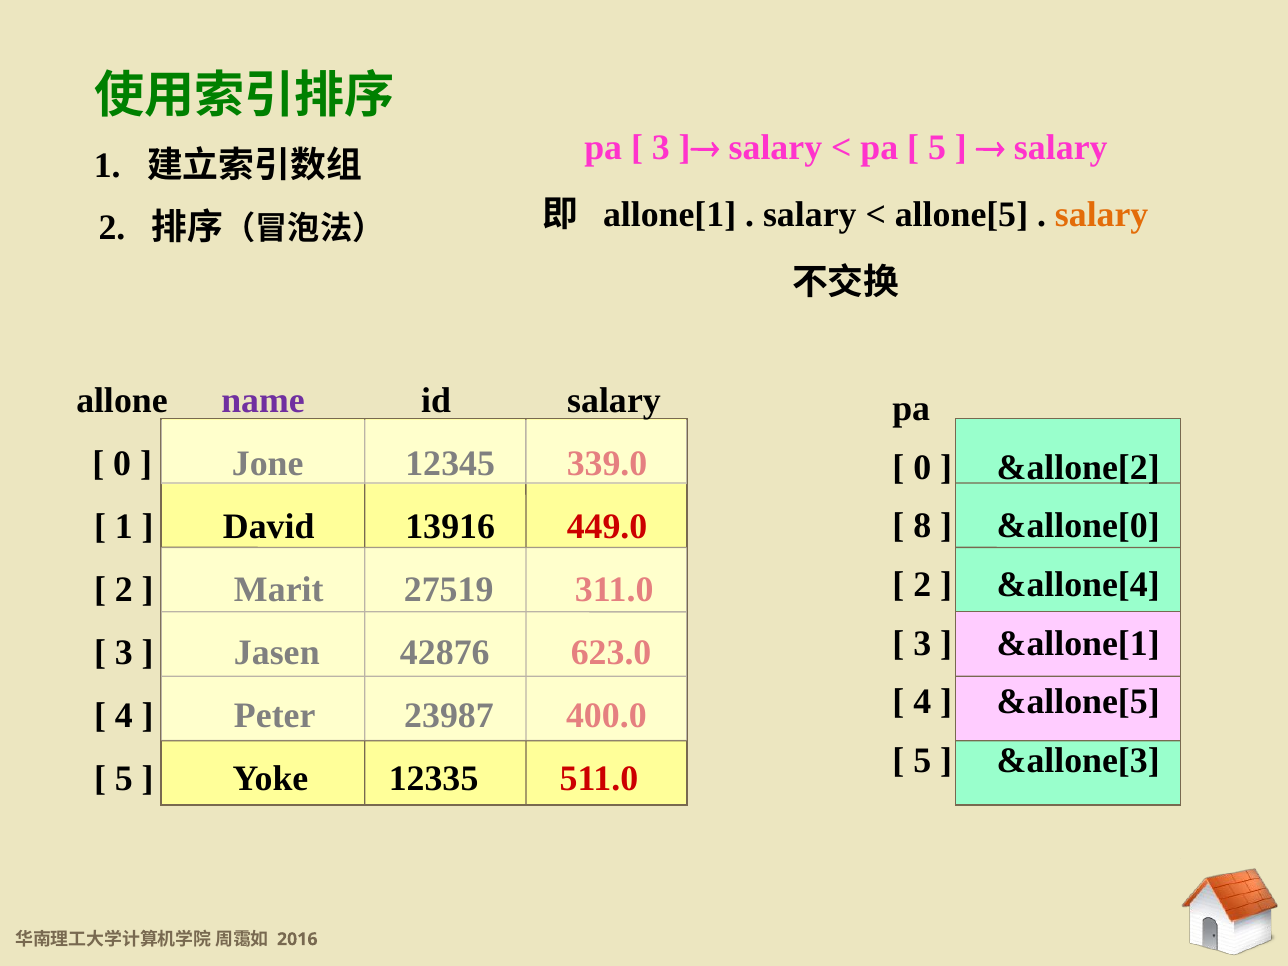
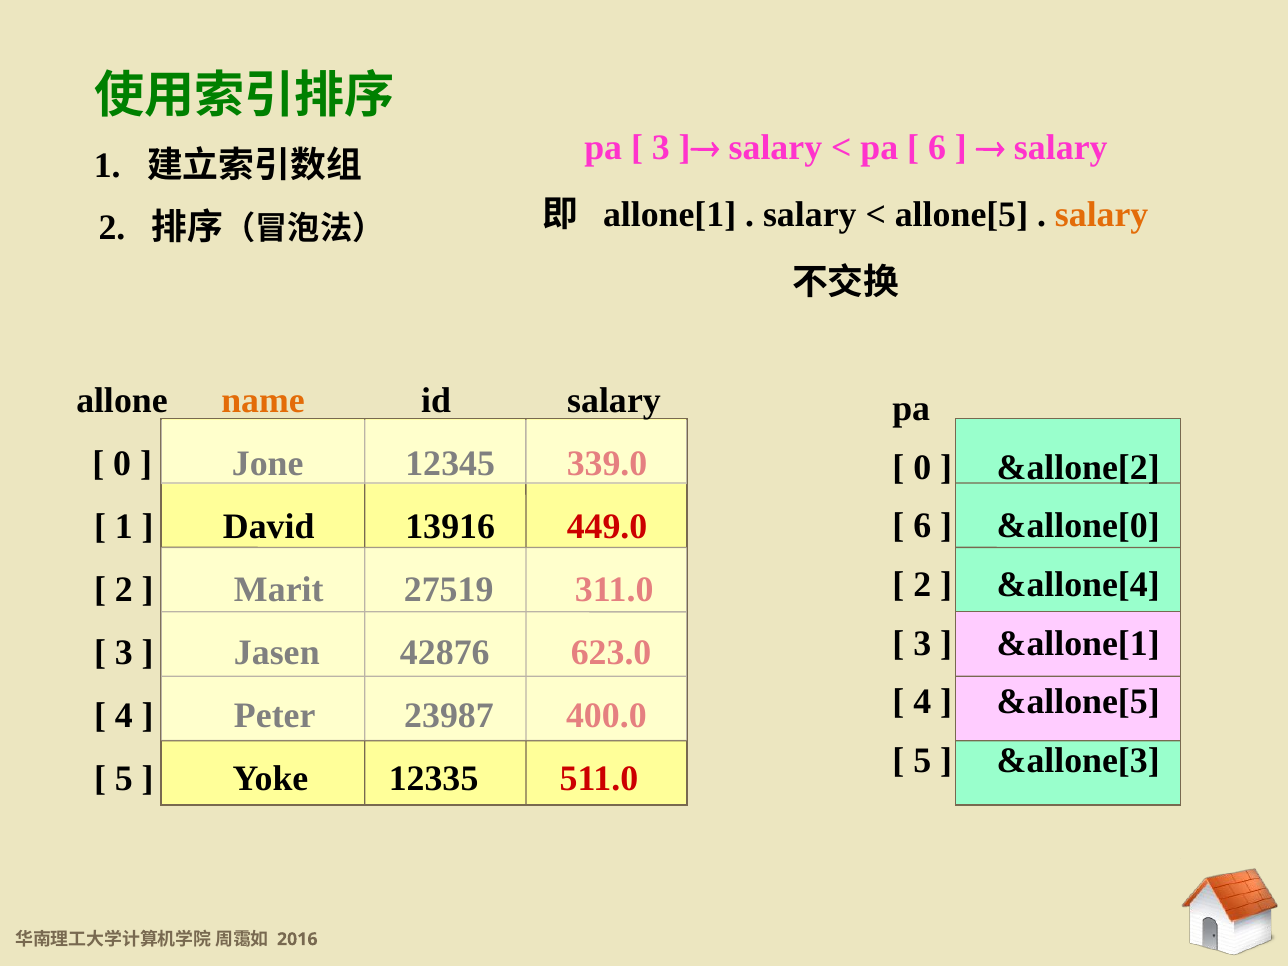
5: 5 -> 6 (937, 148)
name colour: purple -> orange (263, 401)
8: 8 -> 6 (922, 526)
